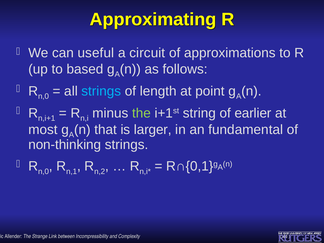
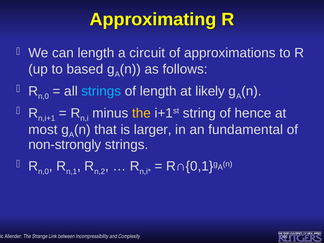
can useful: useful -> length (96, 53)
point: point -> likely (210, 91)
the colour: light green -> yellow (141, 113)
earlier: earlier -> hence (253, 113)
non-thinking: non-thinking -> non-strongly (65, 145)
